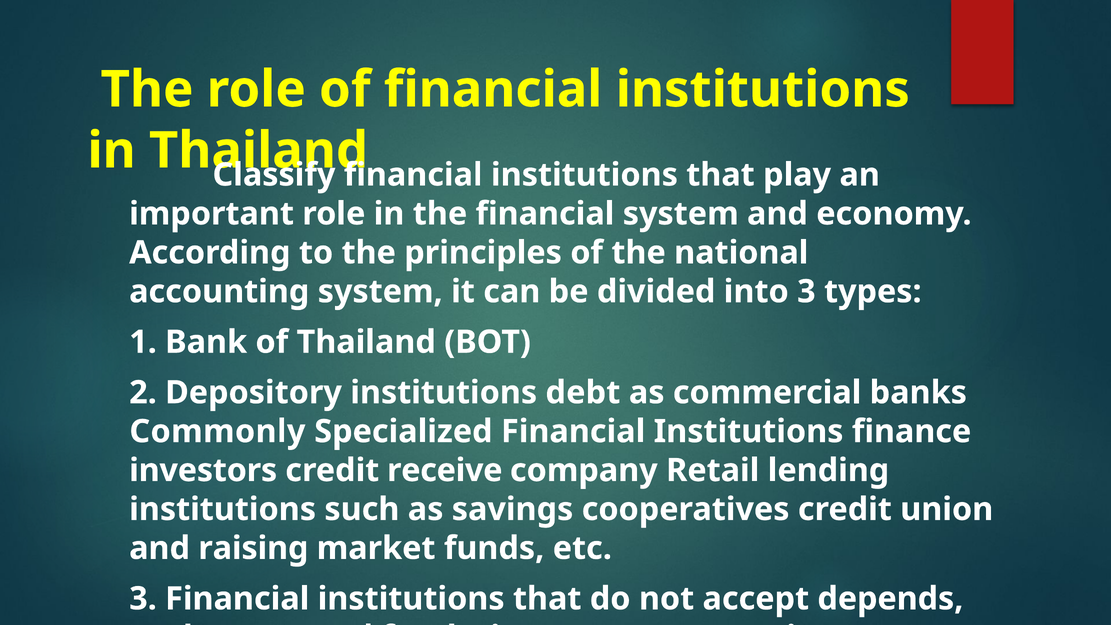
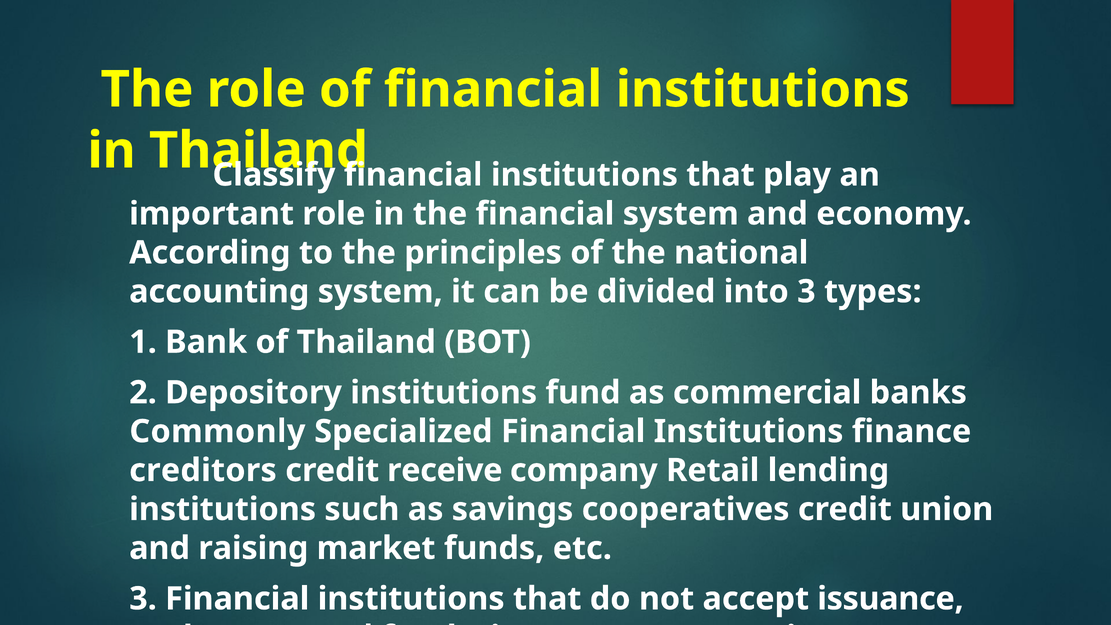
institutions debt: debt -> fund (583, 393)
investors: investors -> creditors (203, 470)
depends: depends -> issuance (890, 599)
